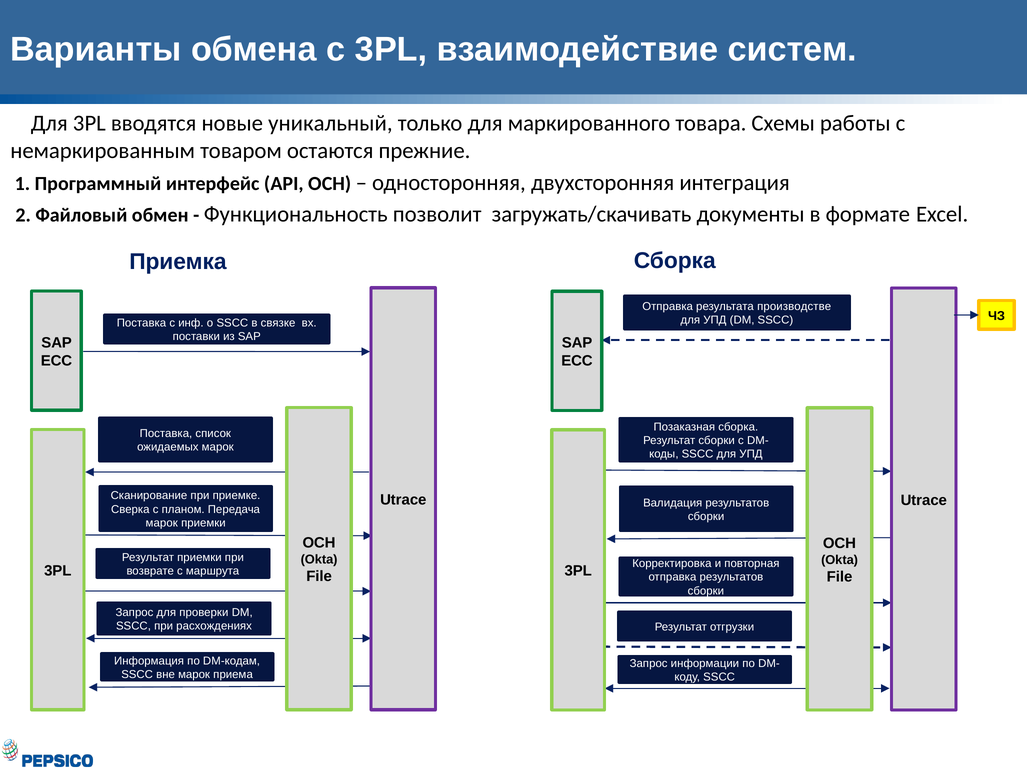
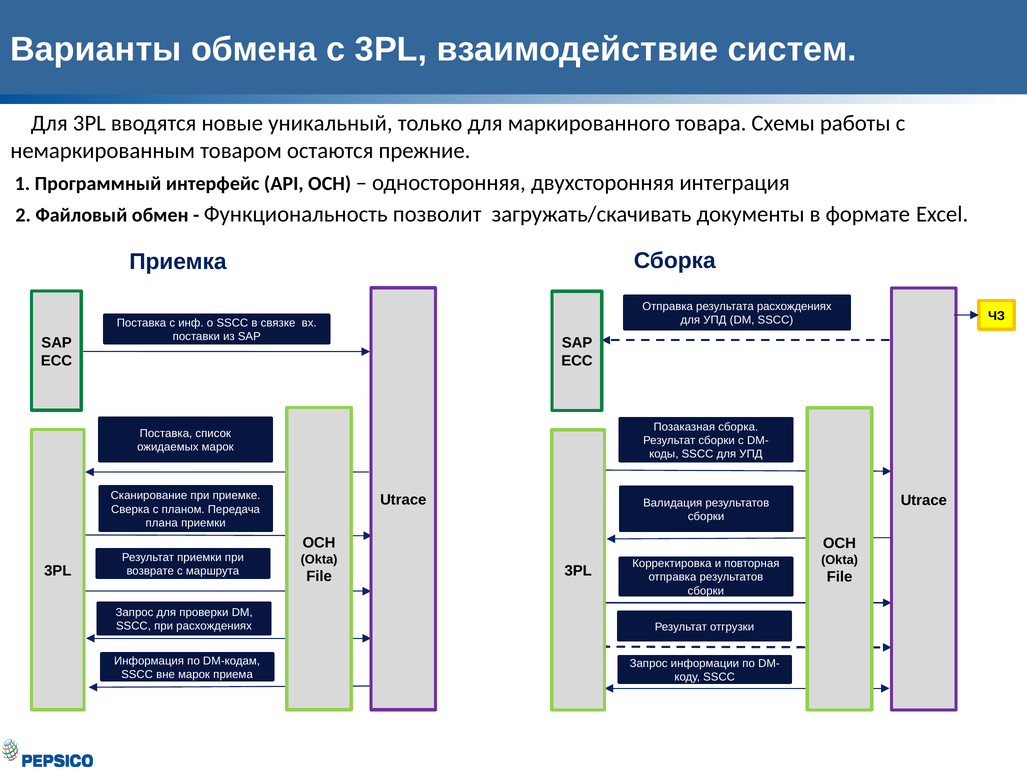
результата производстве: производстве -> расхождениях (794, 306)
марок: марок -> плана (162, 523)
